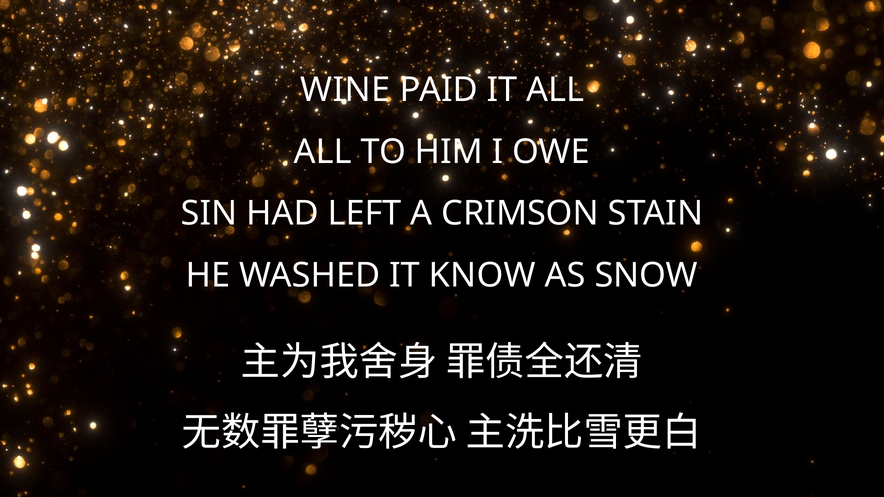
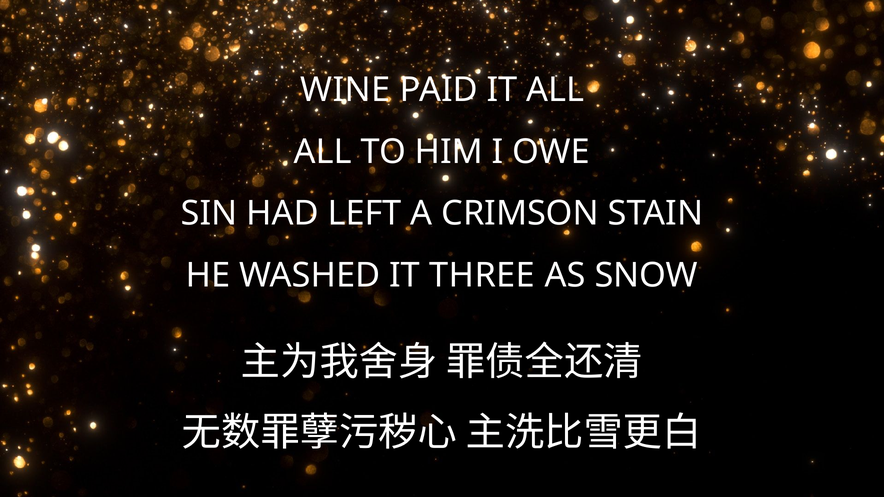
KNOW: KNOW -> THREE (482, 276)
